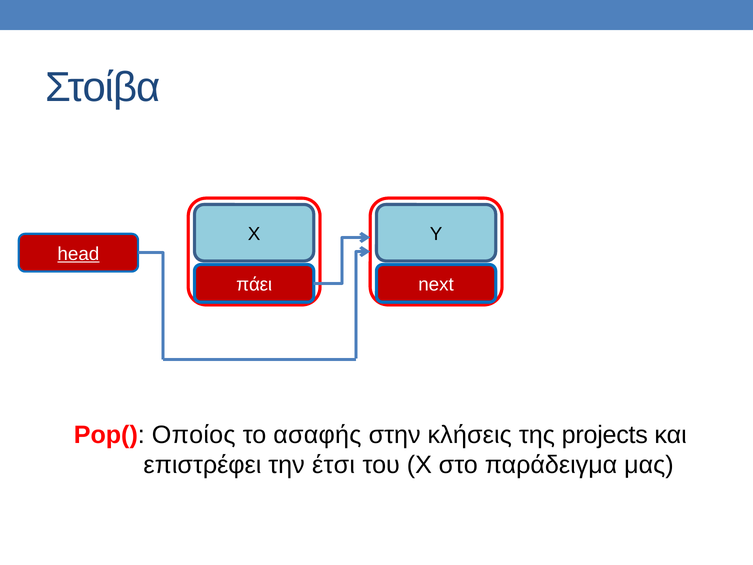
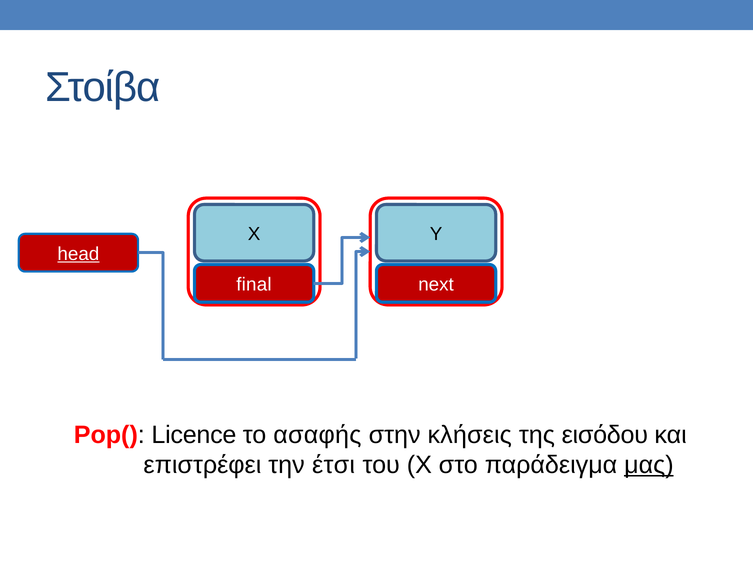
πάει: πάει -> final (254, 285)
Οποίος: Οποίος -> Licence (194, 435)
projects: projects -> εισόδου (605, 435)
μας underline: none -> present (649, 465)
